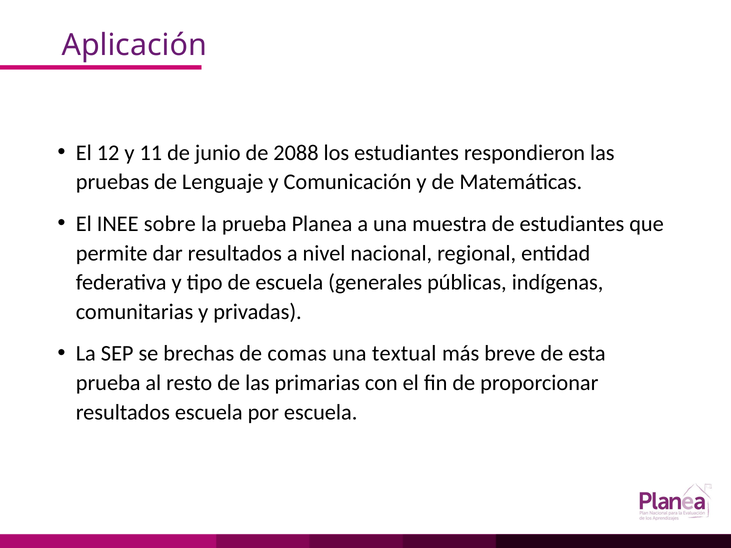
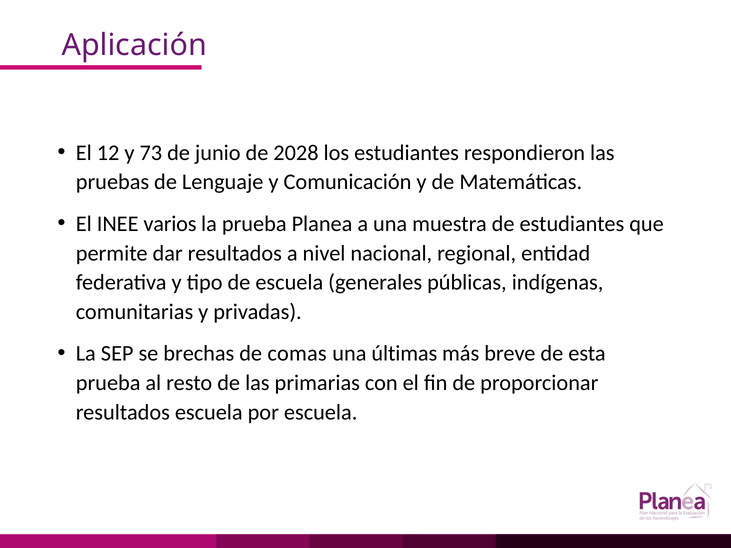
11: 11 -> 73 (151, 153)
2088: 2088 -> 2028 (296, 153)
sobre: sobre -> varios (170, 224)
textual: textual -> últimas (404, 354)
